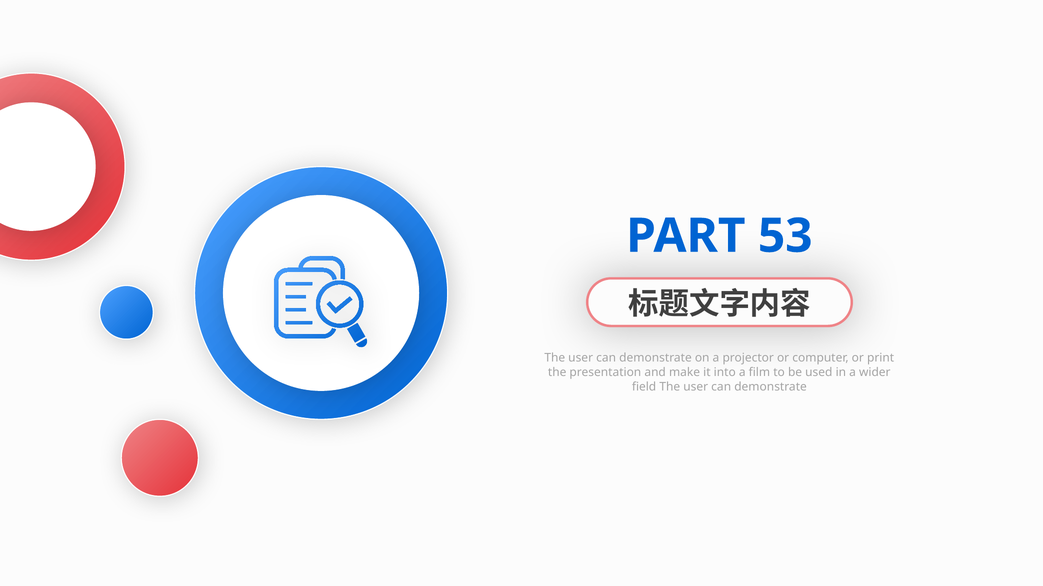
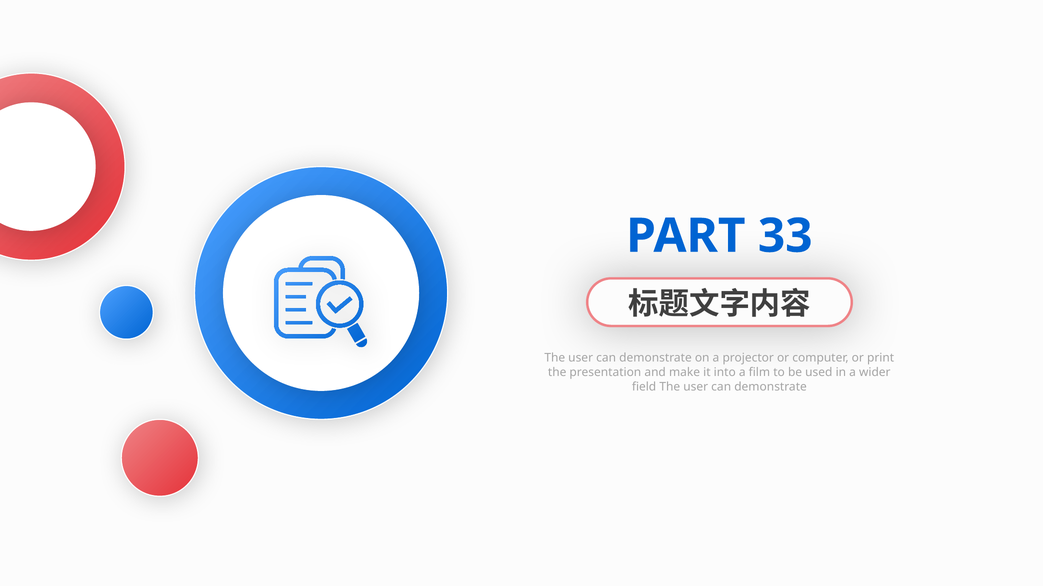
53: 53 -> 33 (785, 236)
